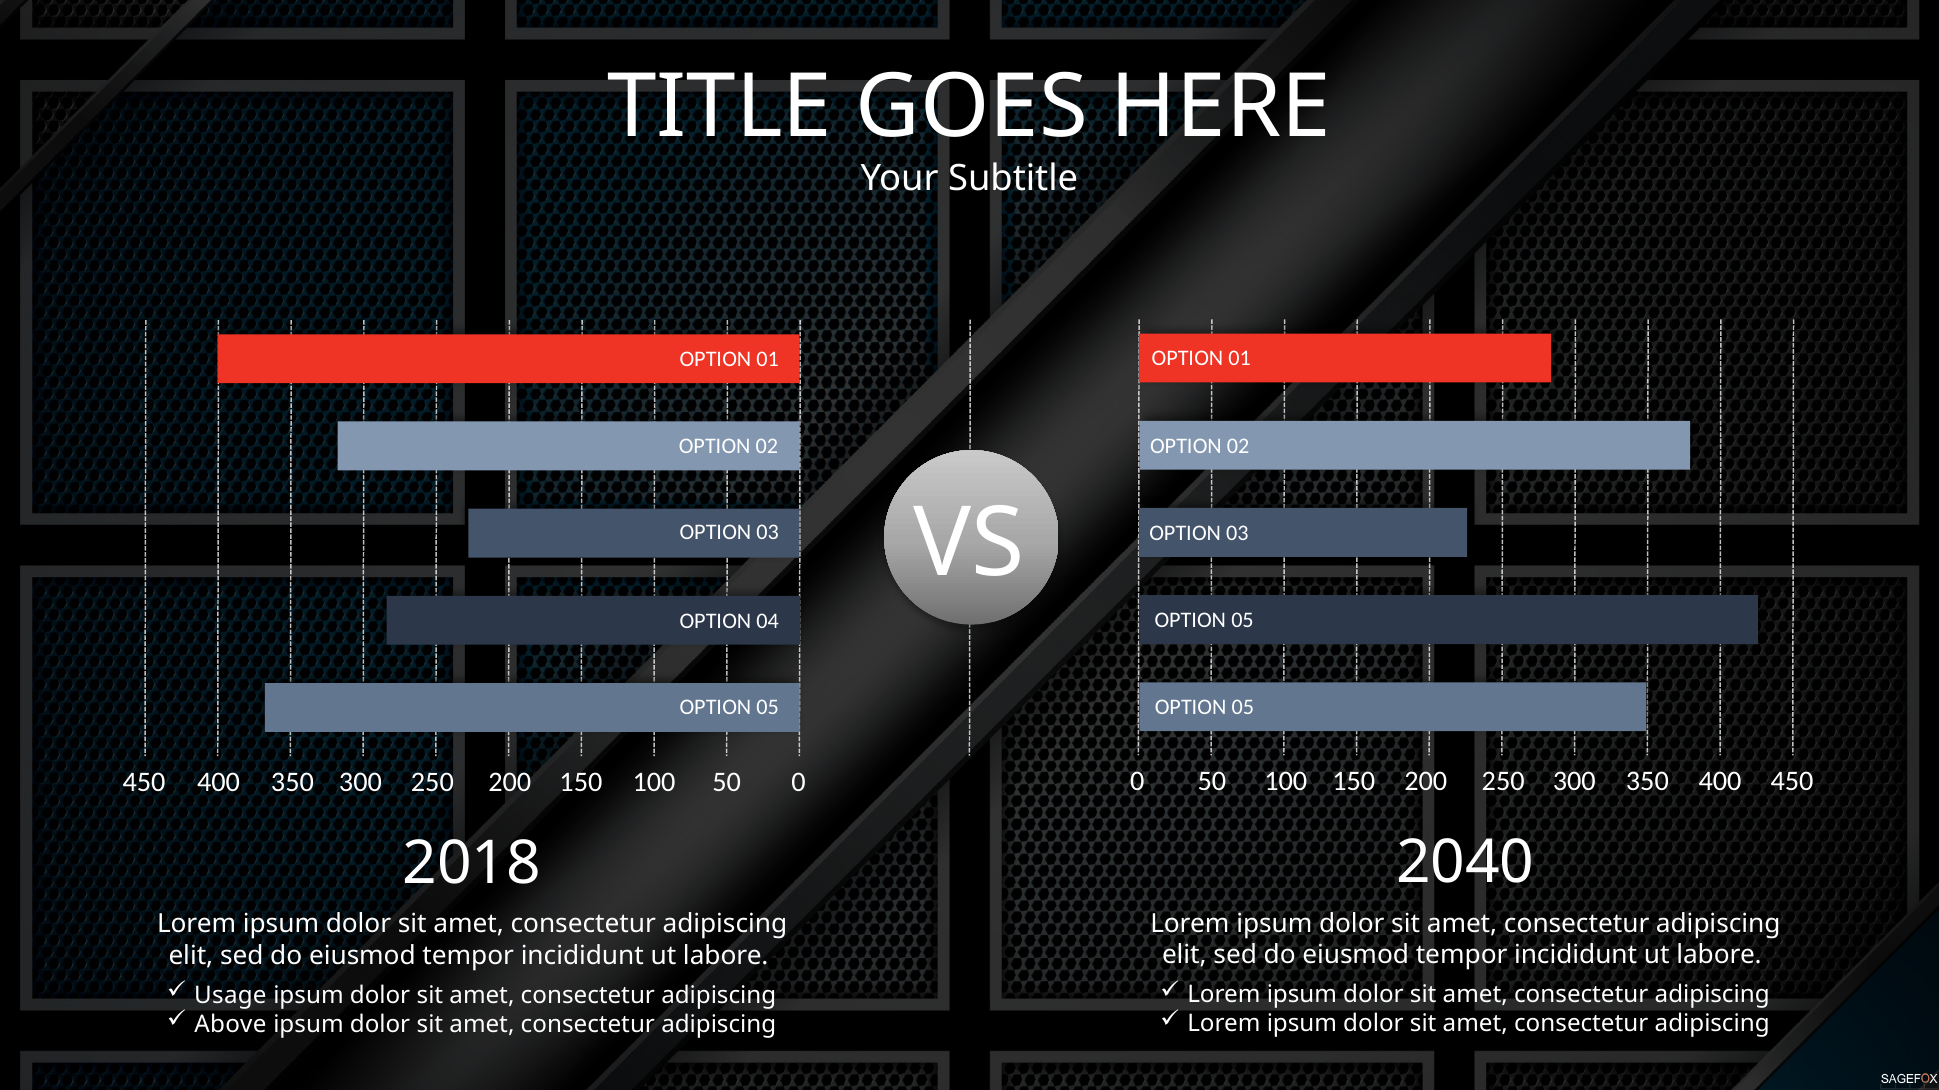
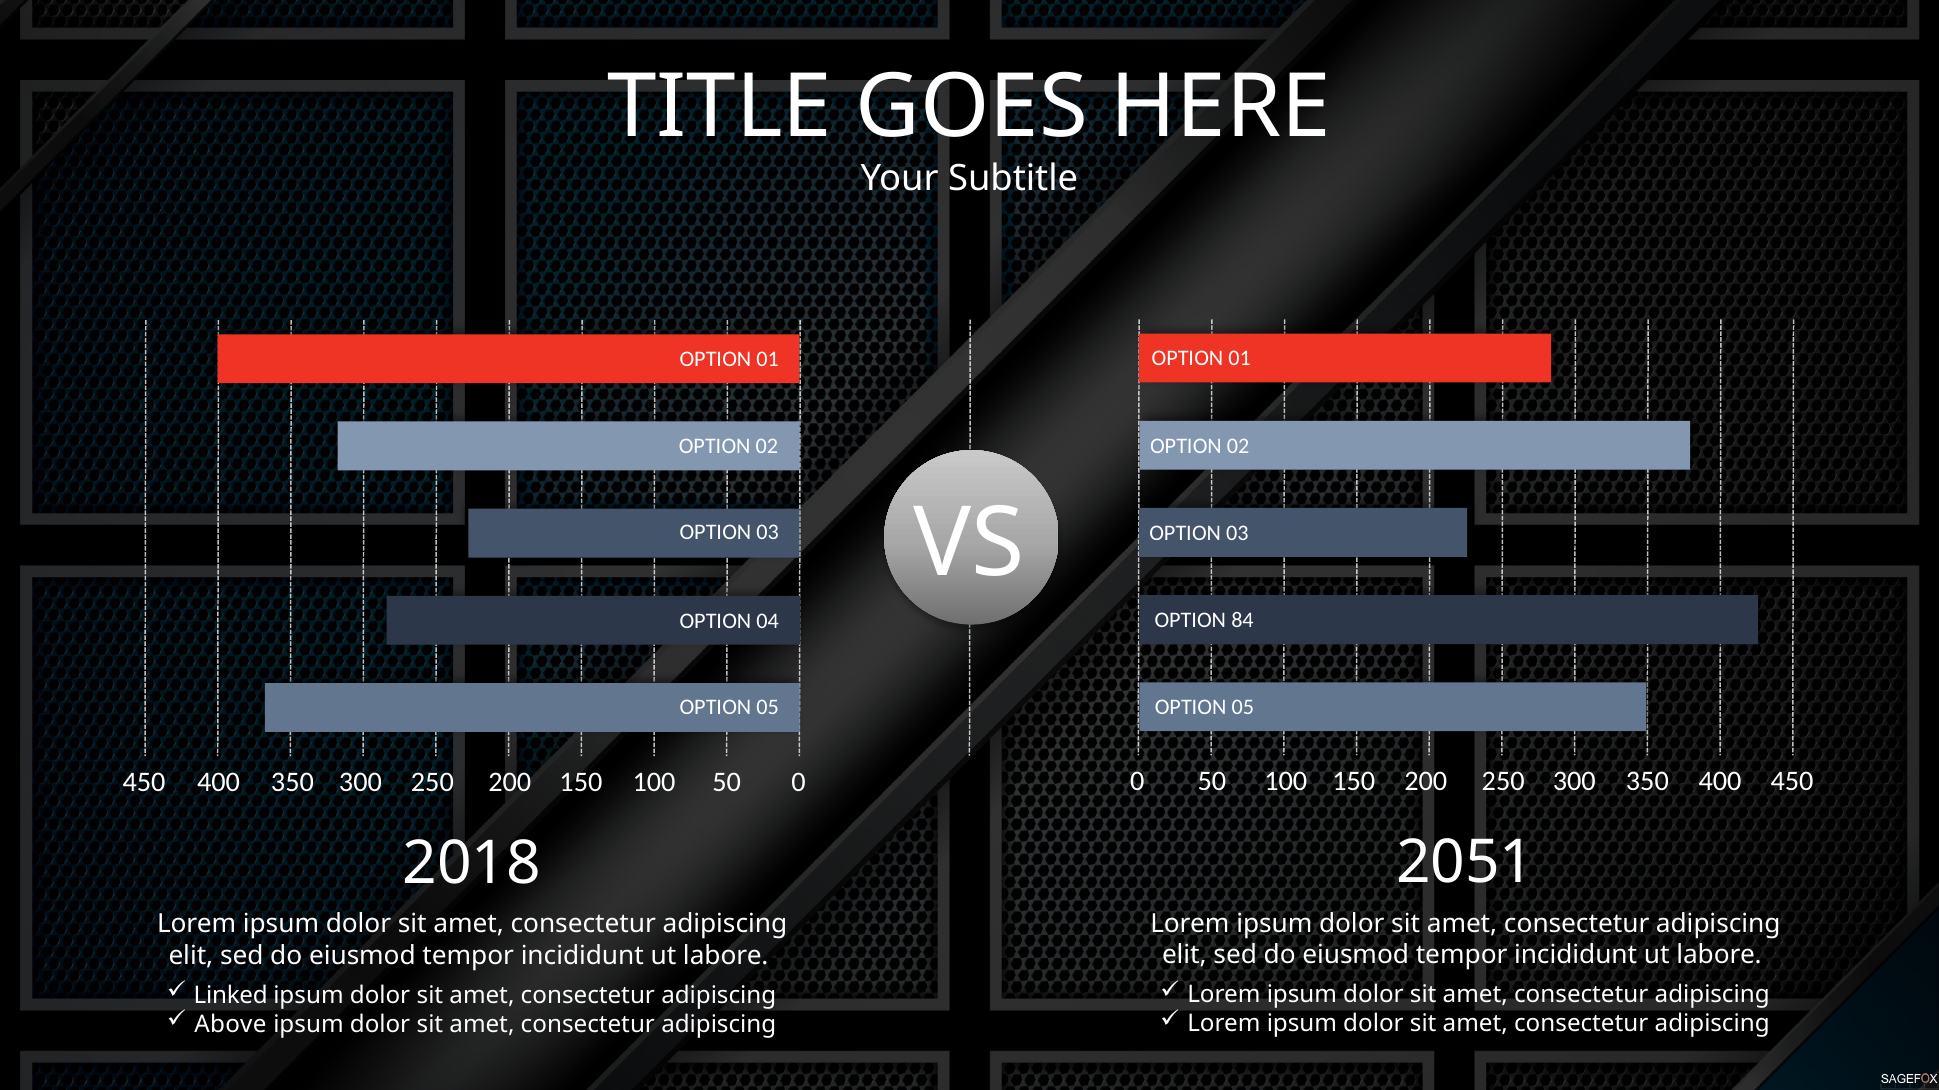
05: 05 -> 84 (1242, 621)
2040: 2040 -> 2051 (1465, 863)
Usage: Usage -> Linked (231, 996)
